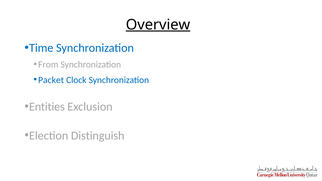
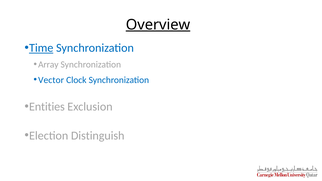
Time underline: none -> present (41, 48)
From: From -> Array (48, 65)
Packet: Packet -> Vector (51, 80)
